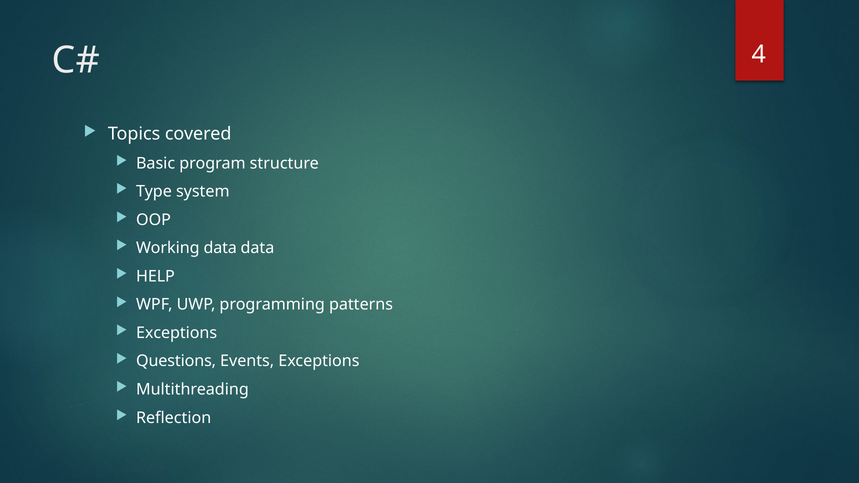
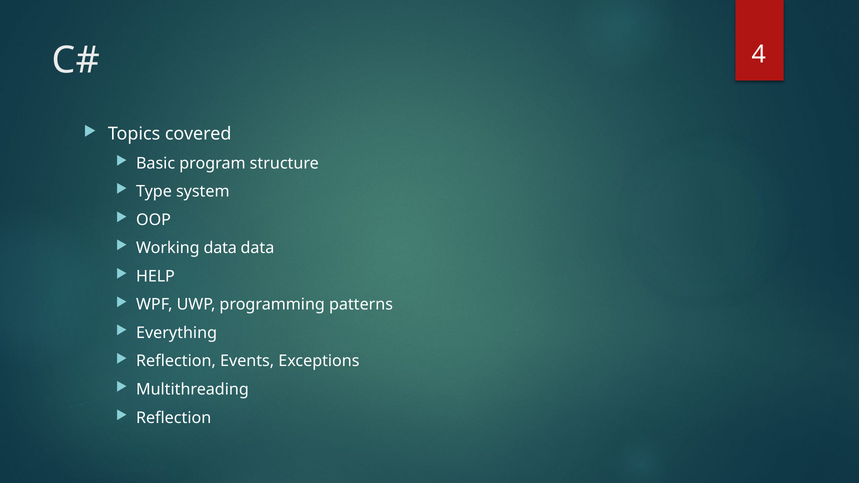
Exceptions: Exceptions -> Everything (177, 333)
Questions: Questions -> Reflection (176, 361)
